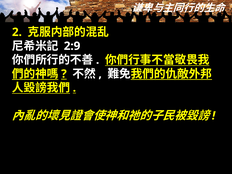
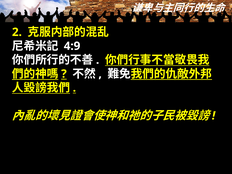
2:9: 2:9 -> 4:9 (72, 46)
